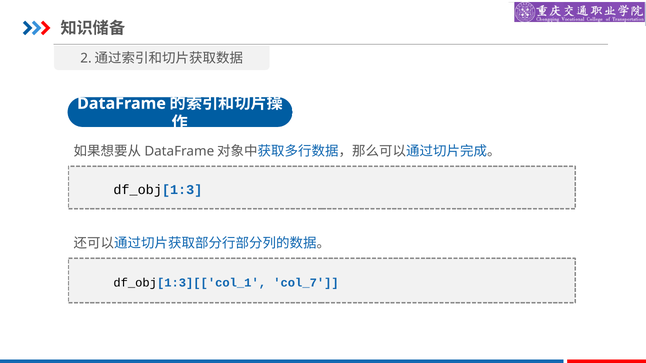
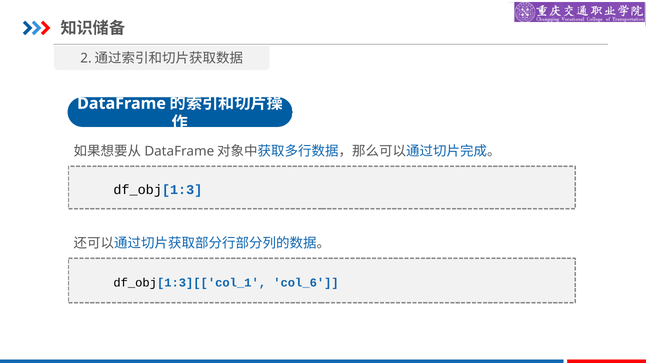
col_7: col_7 -> col_6 (306, 283)
